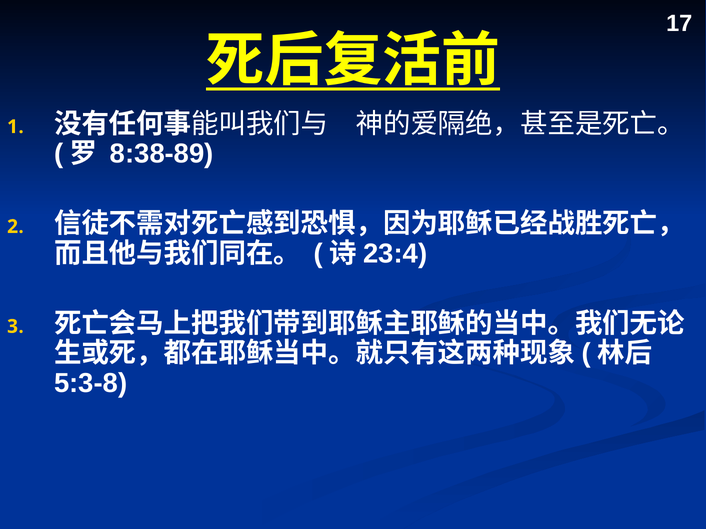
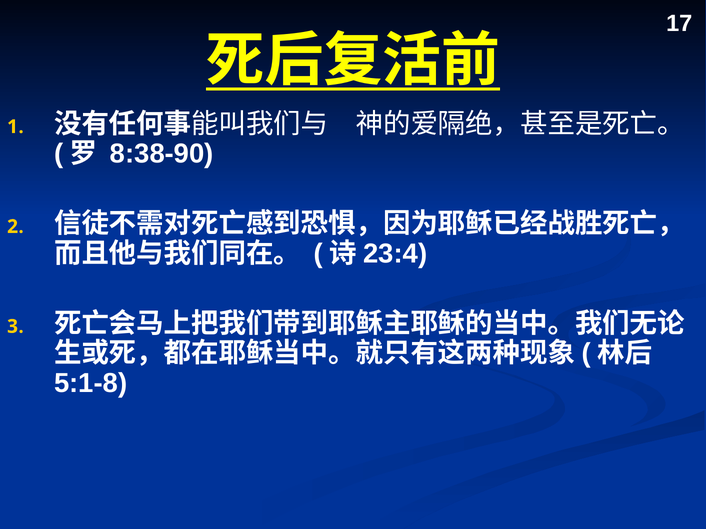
8:38-89: 8:38-89 -> 8:38-90 (162, 154)
5:3-8: 5:3-8 -> 5:1-8 (91, 383)
